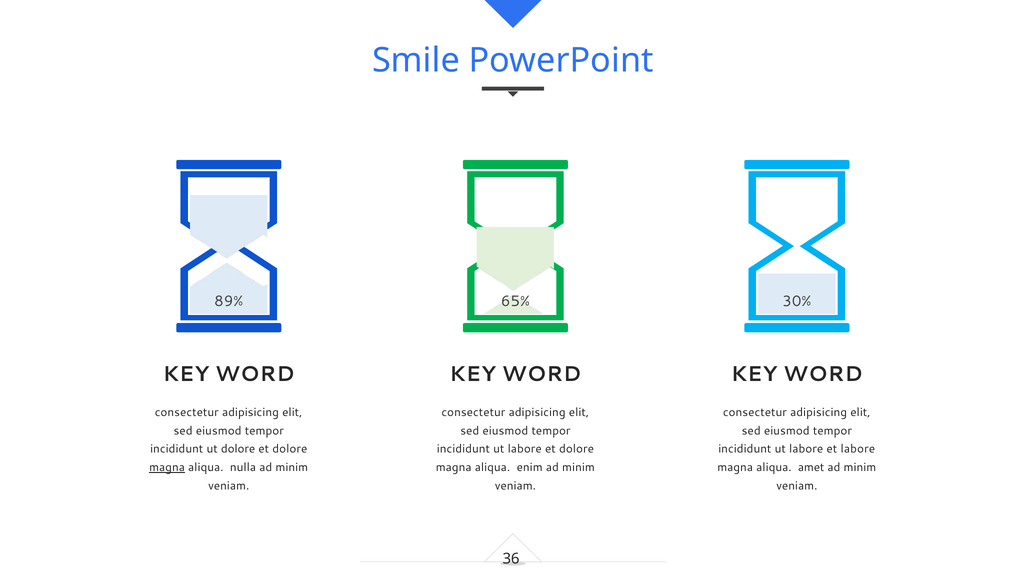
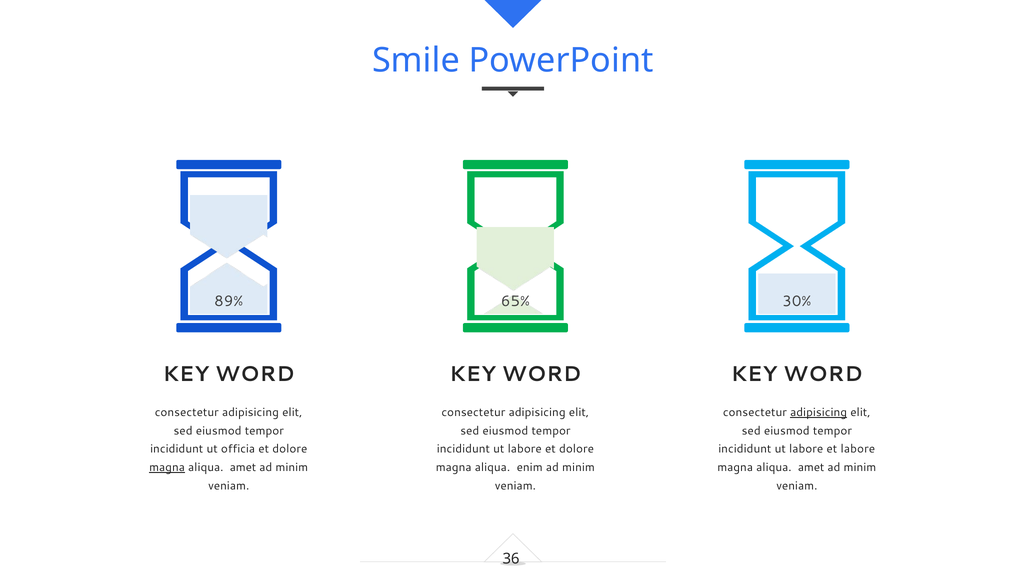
adipisicing underline: none -> present (819, 412)
ut dolore: dolore -> officia (238, 449)
nulla: nulla -> amet (243, 467)
